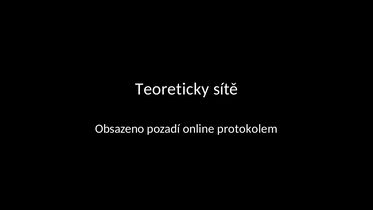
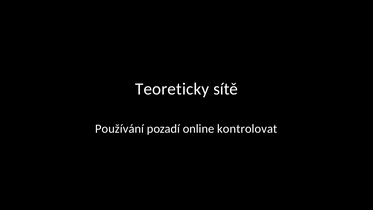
Obsazeno: Obsazeno -> Používání (120, 129)
protokolem: protokolem -> kontrolovat (247, 129)
